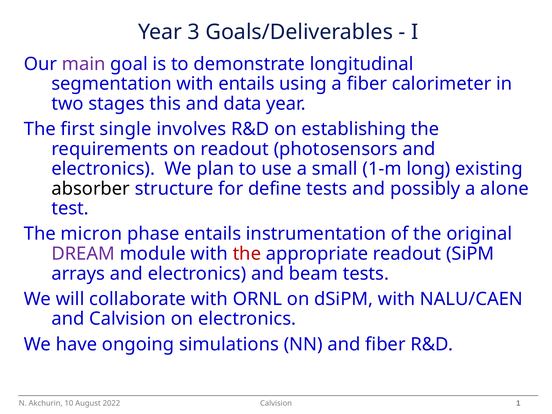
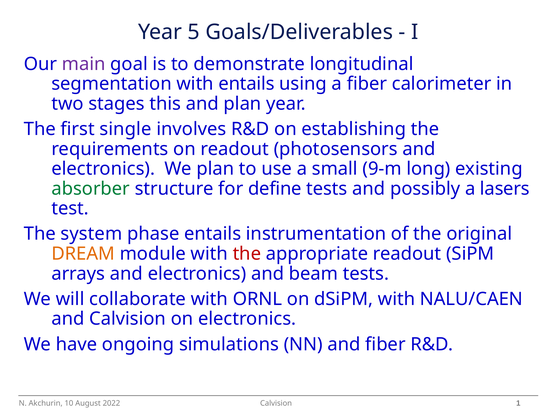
3: 3 -> 5 (194, 32)
and data: data -> plan (243, 104)
1-m: 1-m -> 9-m (382, 169)
absorber colour: black -> green (91, 189)
alone: alone -> lasers (505, 189)
micron: micron -> system (91, 234)
DREAM colour: purple -> orange (83, 254)
